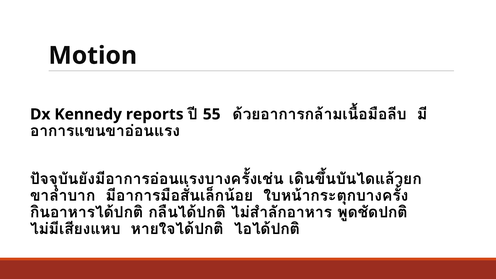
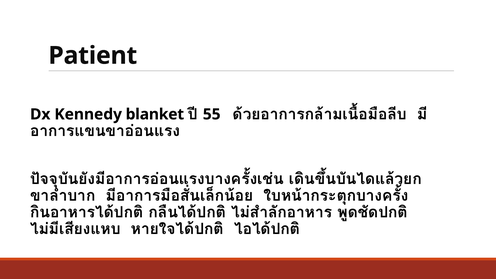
Motion: Motion -> Patient (93, 56)
reports: reports -> blanket (155, 114)
